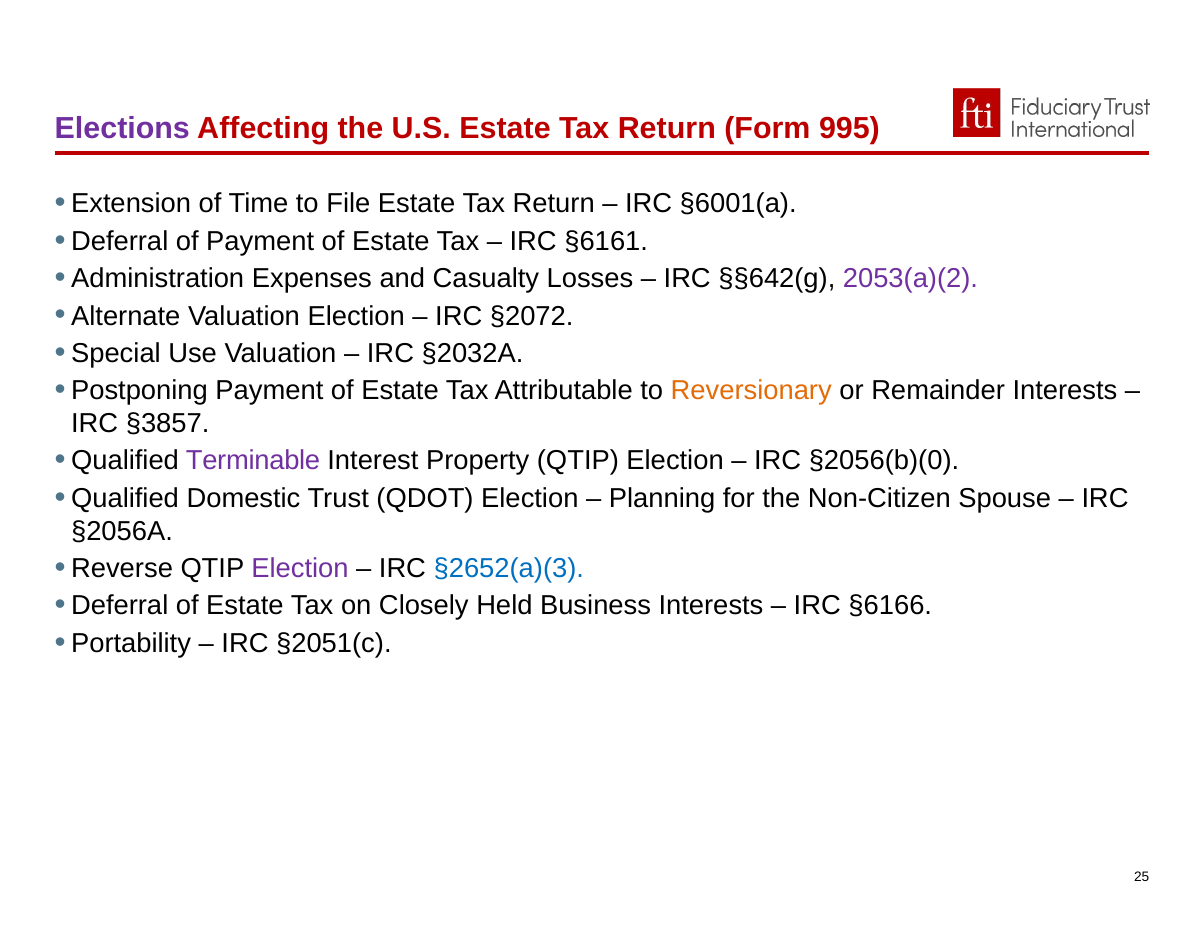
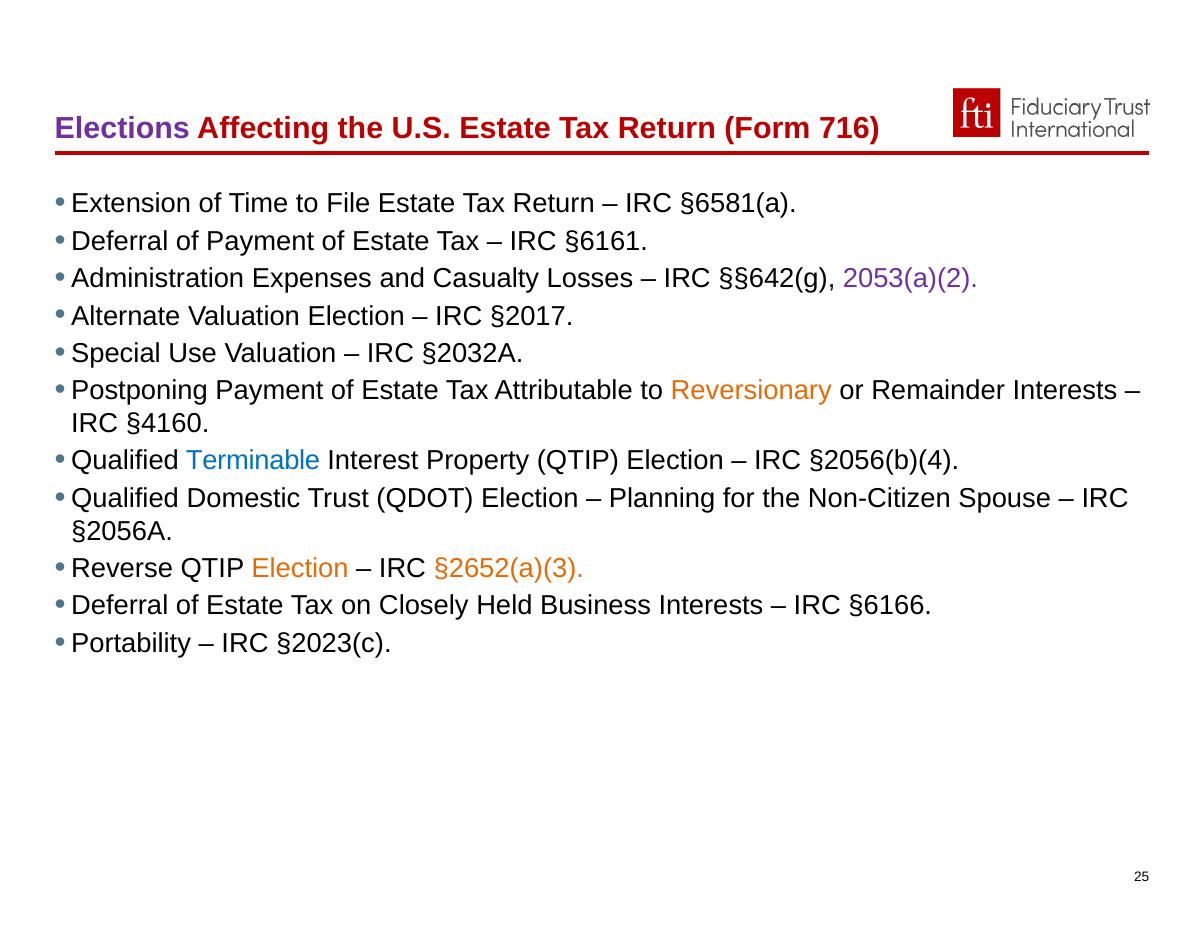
995: 995 -> 716 (849, 129)
§6001(a: §6001(a -> §6581(a (738, 204)
§2072: §2072 -> §2017 (532, 316)
§3857: §3857 -> §4160 (168, 424)
Terminable colour: purple -> blue (253, 461)
§2056(b)(0: §2056(b)(0 -> §2056(b)(4 (884, 461)
Election colour: purple -> orange (300, 569)
§2652(a)(3 colour: blue -> orange (509, 569)
§2051(c: §2051(c -> §2023(c (334, 644)
